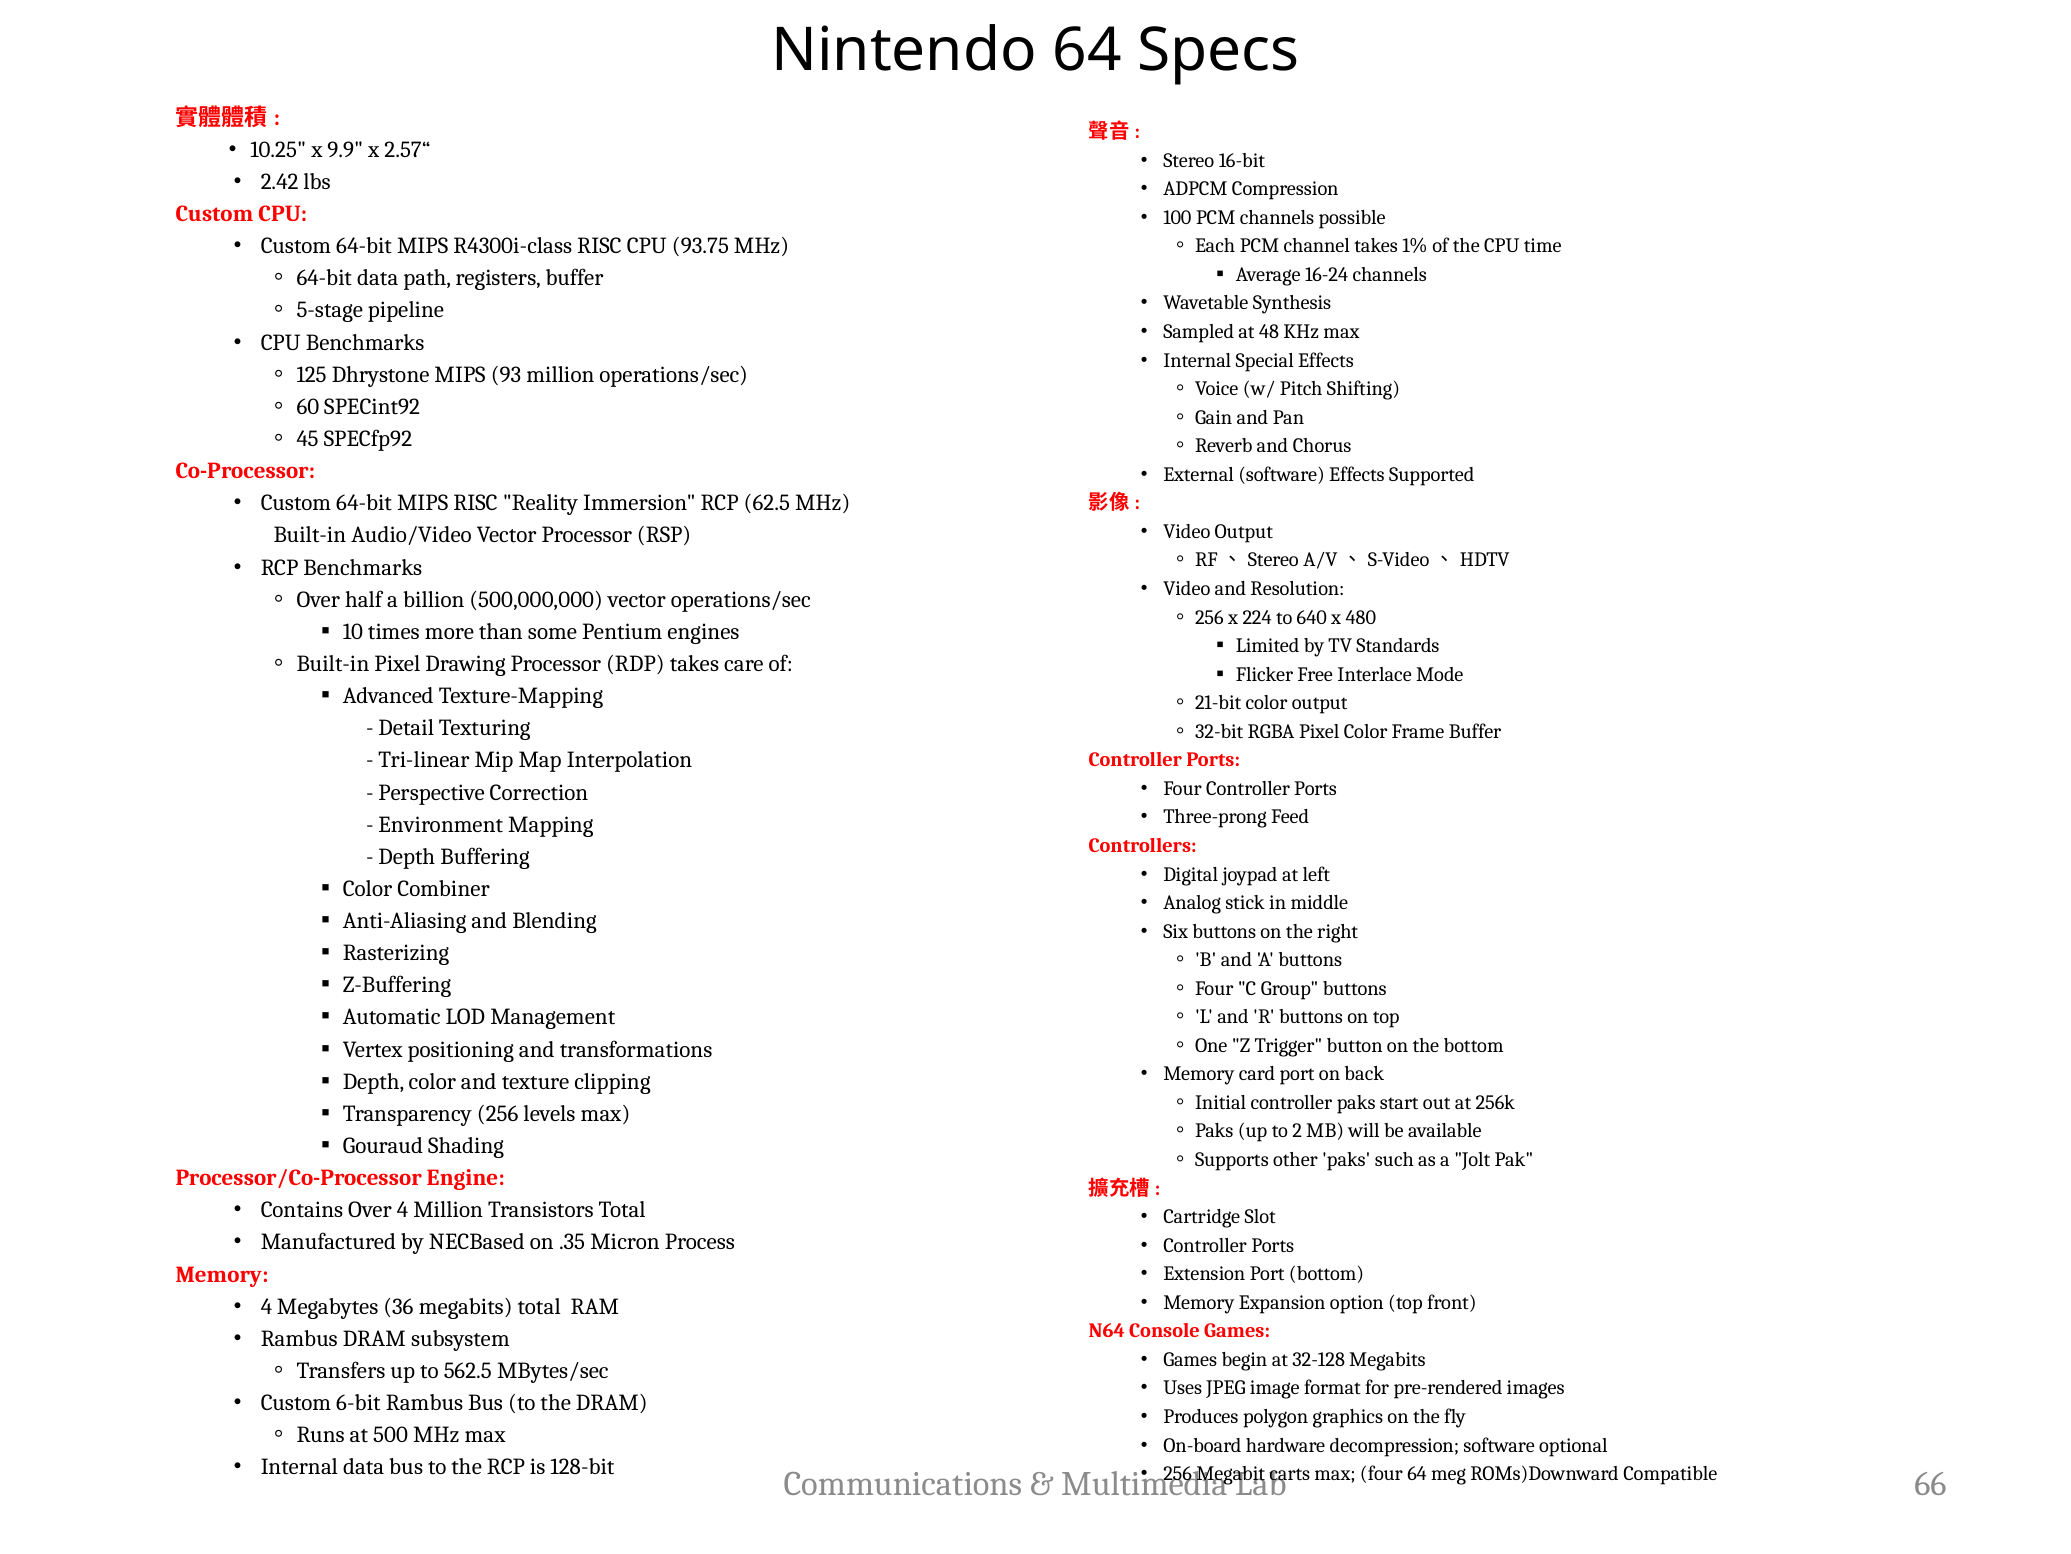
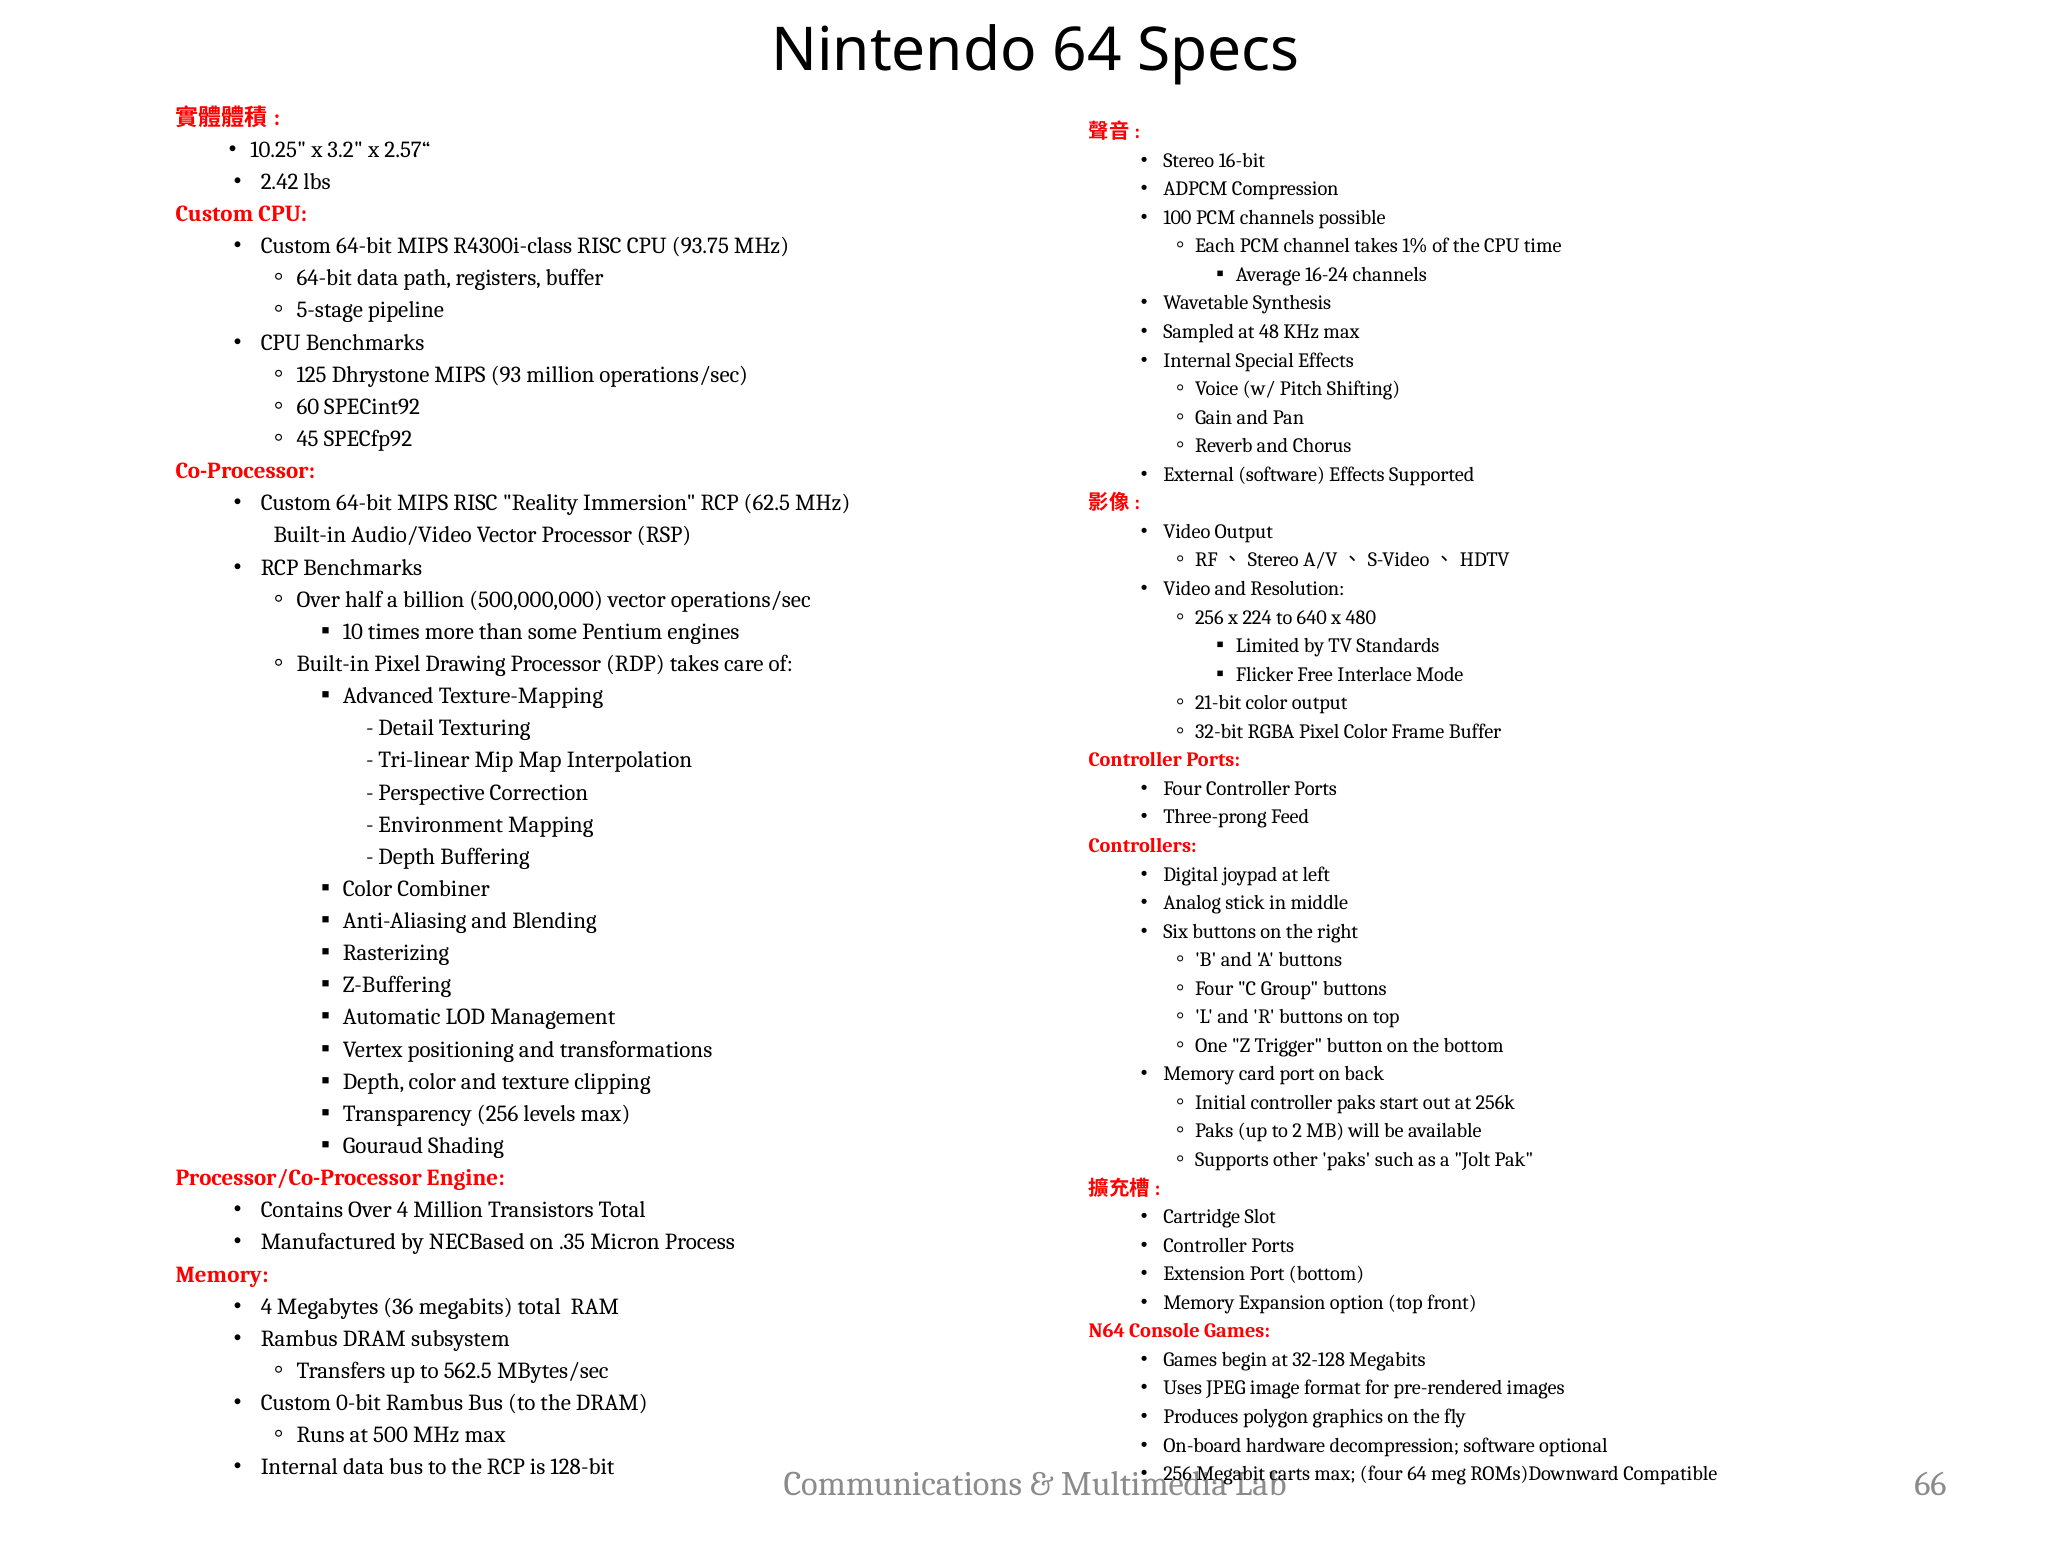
9.9: 9.9 -> 3.2 (345, 150)
6-bit: 6-bit -> 0-bit (359, 1402)
